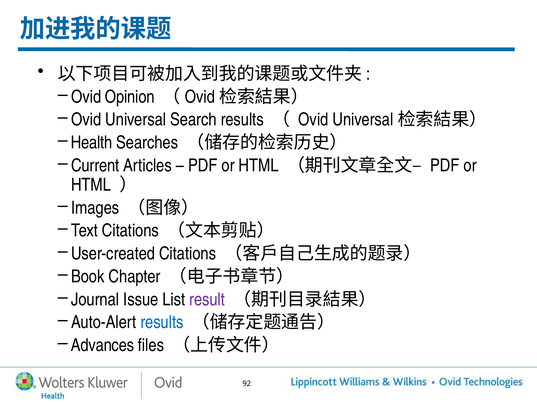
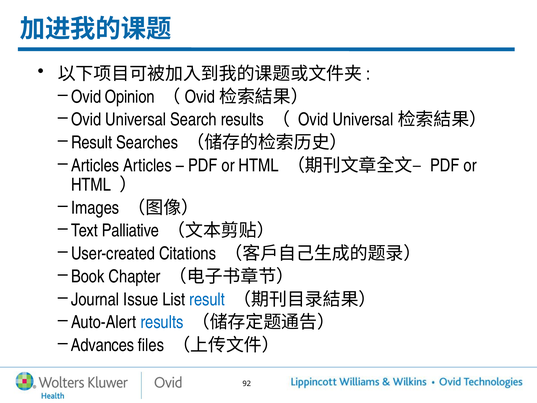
Health: Health -> Result (92, 143)
Current: Current -> Articles (95, 165)
Text Citations: Citations -> Palliative (130, 231)
result colour: purple -> blue (207, 299)
